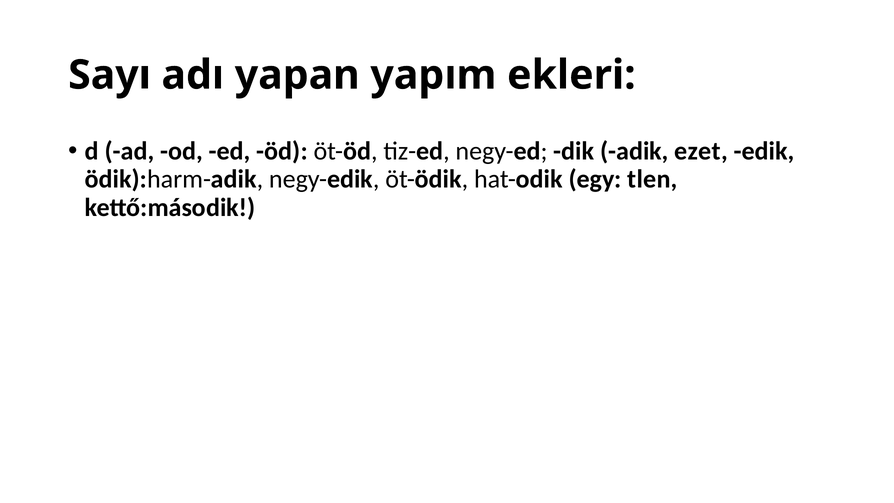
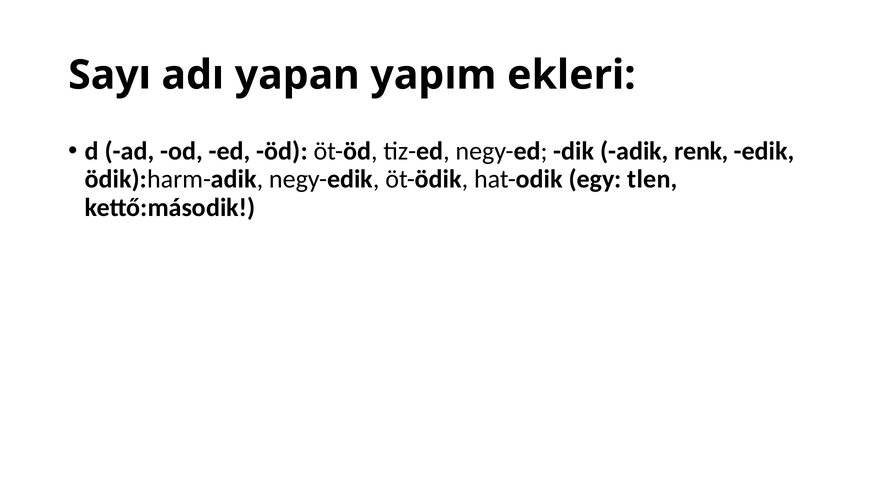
ezet: ezet -> renk (701, 151)
